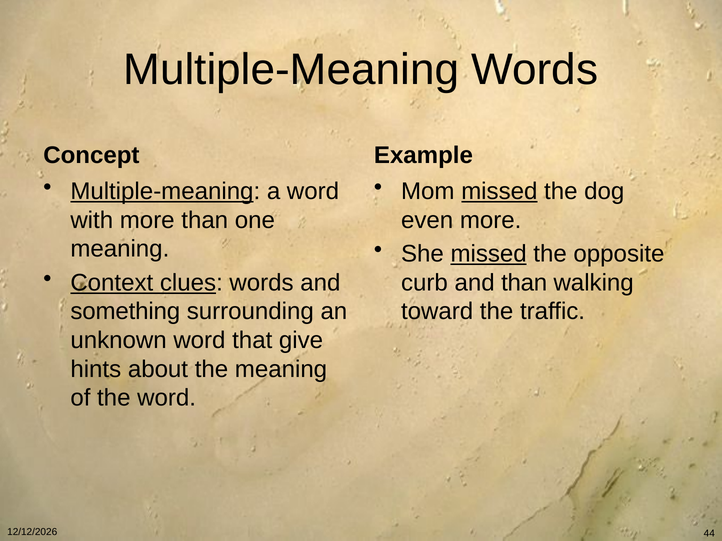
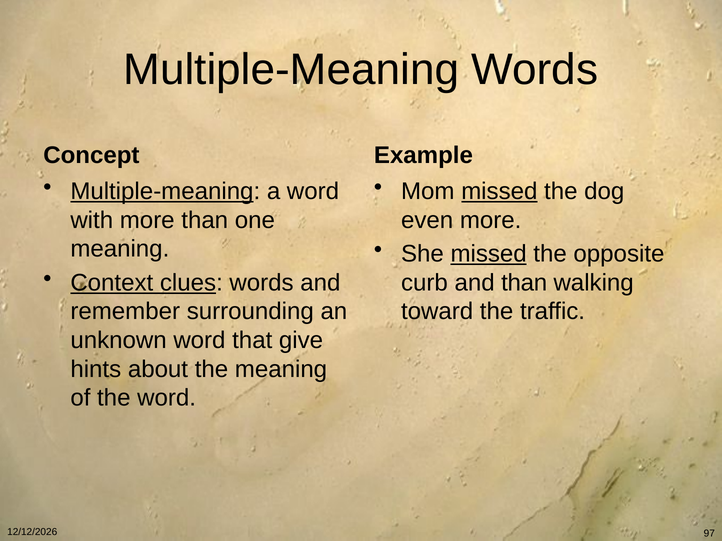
something: something -> remember (125, 312)
44: 44 -> 97 (709, 534)
